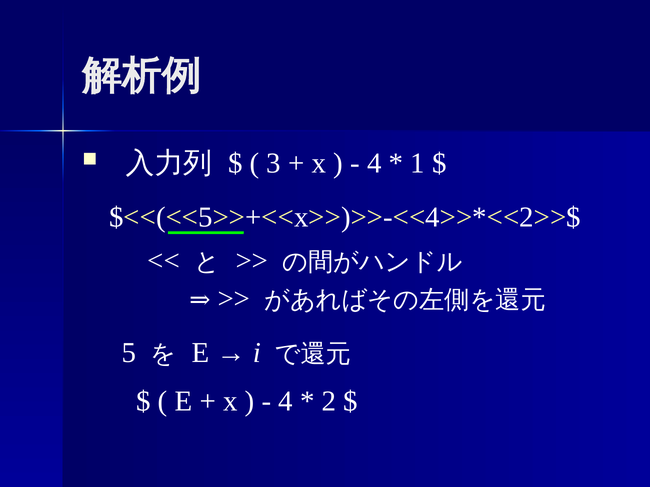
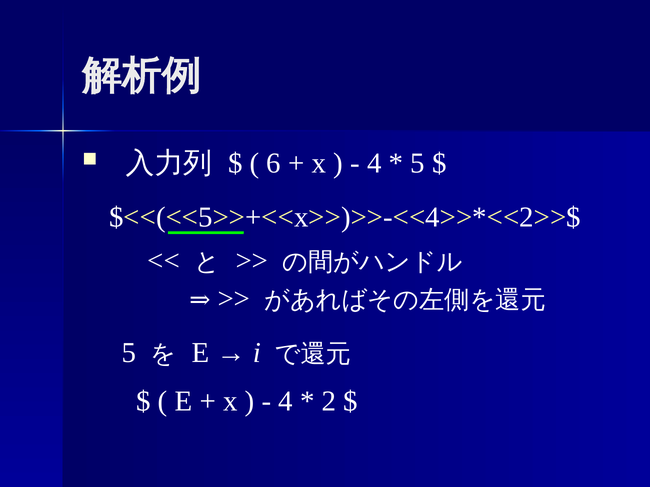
3: 3 -> 6 (274, 163)
1: 1 -> 5 (418, 163)
